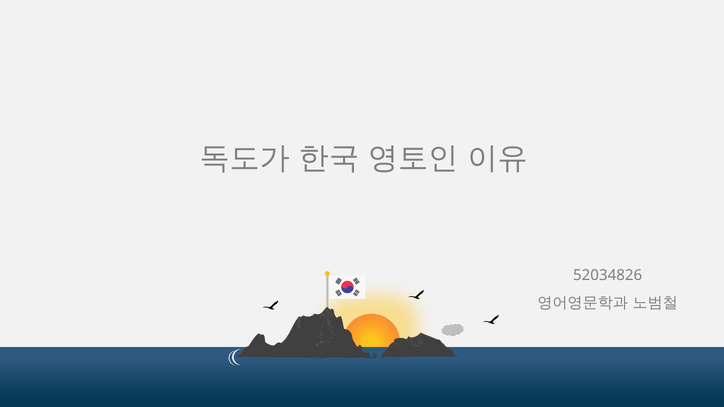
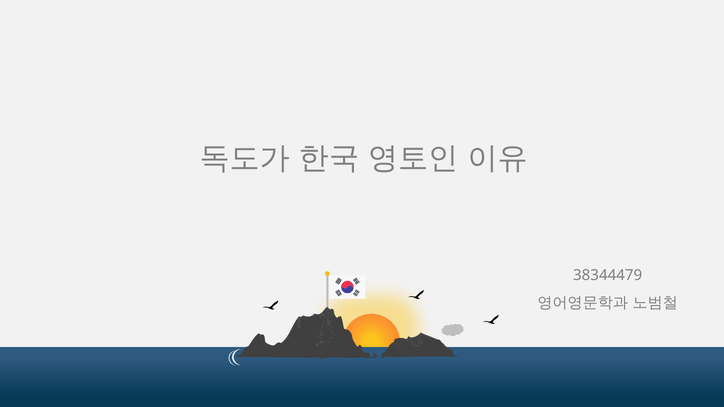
52034826: 52034826 -> 38344479 (608, 276)
